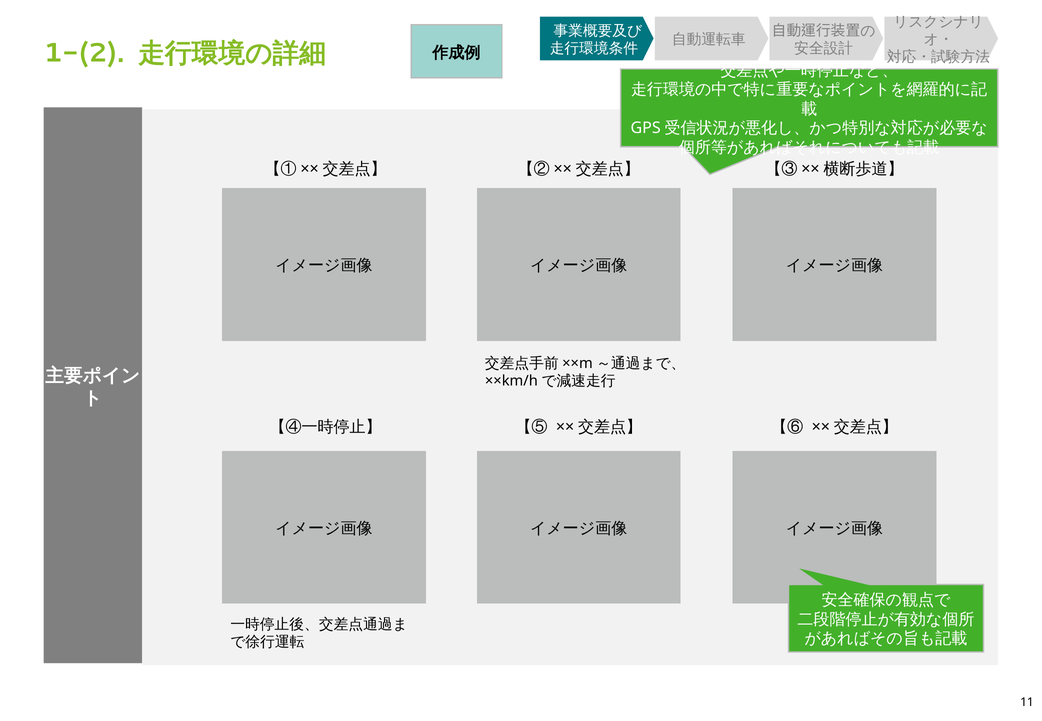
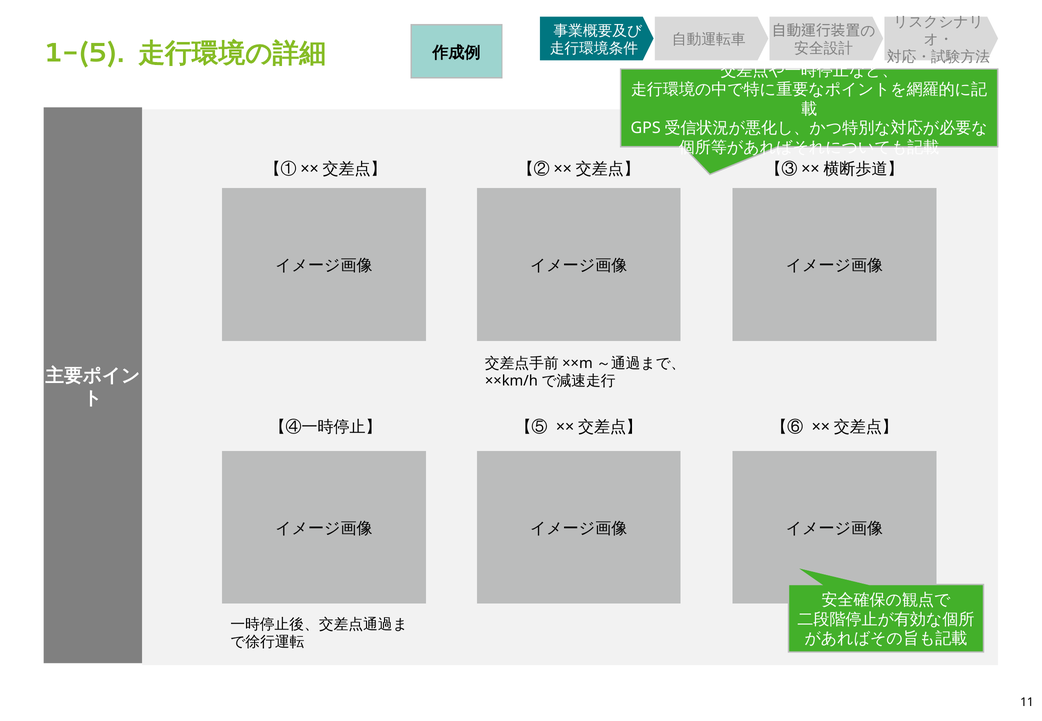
1-(2: 1-(2 -> 1-(5 (84, 53)
